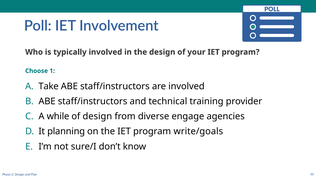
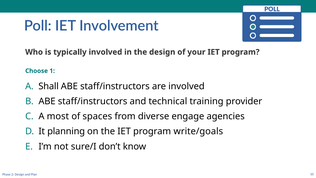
Take: Take -> Shall (49, 86)
while: while -> most (58, 116)
of design: design -> spaces (97, 116)
